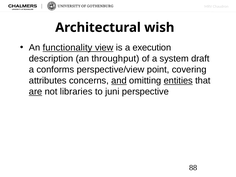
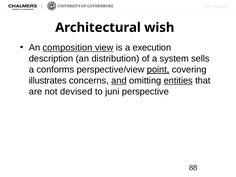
functionality: functionality -> composition (68, 48)
throughput: throughput -> distribution (115, 59)
draft: draft -> sells (200, 59)
point underline: none -> present (158, 70)
attributes: attributes -> illustrates (48, 81)
are underline: present -> none (36, 92)
libraries: libraries -> devised (76, 92)
